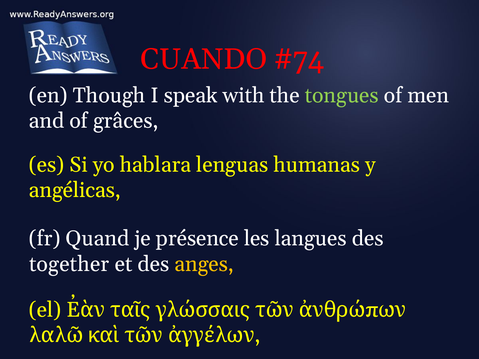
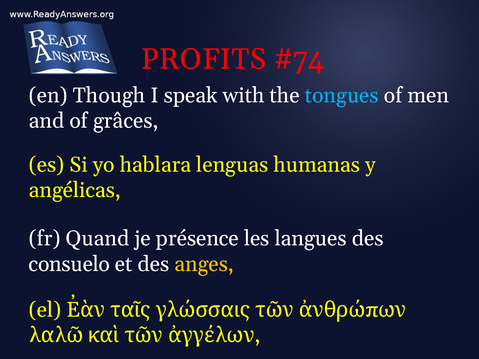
CUANDO: CUANDO -> PROFITS (204, 59)
tongues colour: light green -> light blue (342, 95)
together: together -> consuelo (69, 264)
